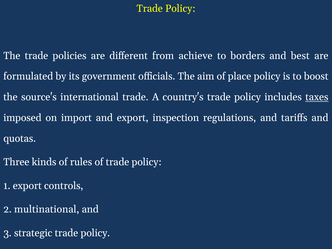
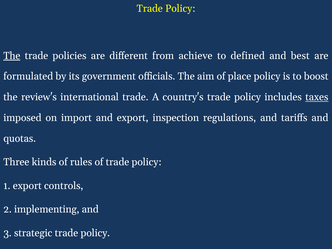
The underline: none -> present (12, 56)
borders: borders -> defined (248, 56)
source's: source's -> review's (39, 97)
multinational: multinational -> implementing (47, 209)
